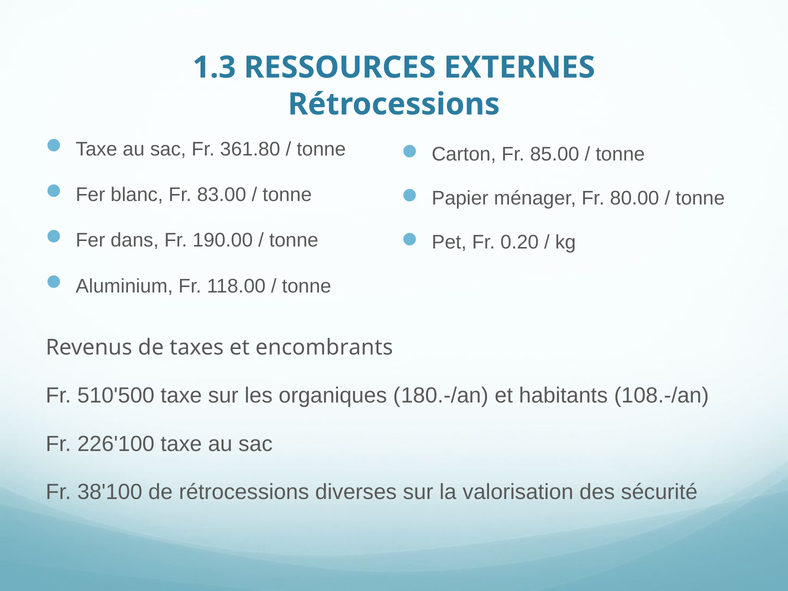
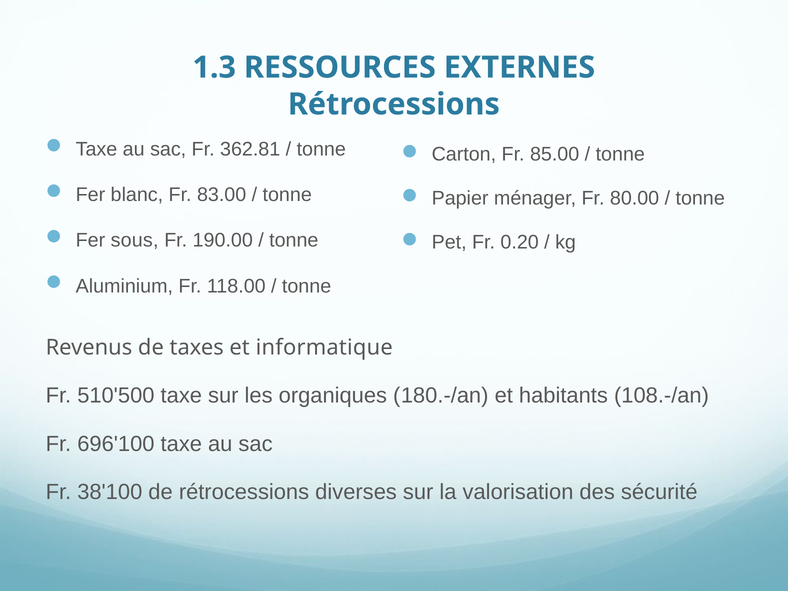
361.80: 361.80 -> 362.81 (250, 149)
dans: dans -> sous (135, 240)
encombrants: encombrants -> informatique (324, 347)
226'100: 226'100 -> 696'100 (116, 444)
